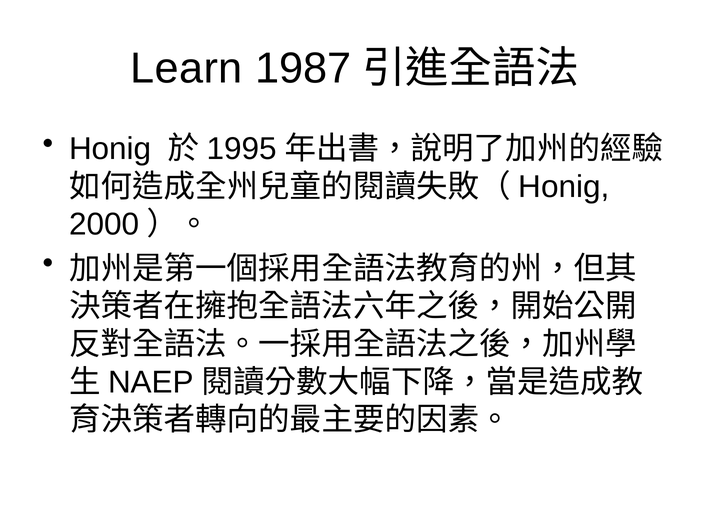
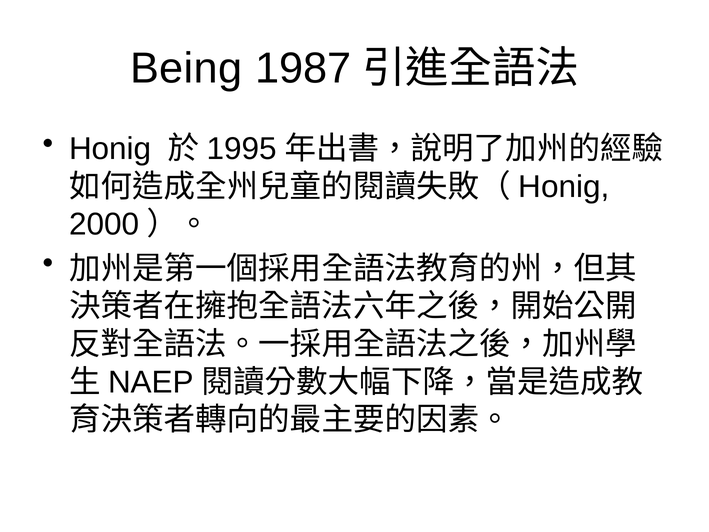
Learn: Learn -> Being (186, 69)
